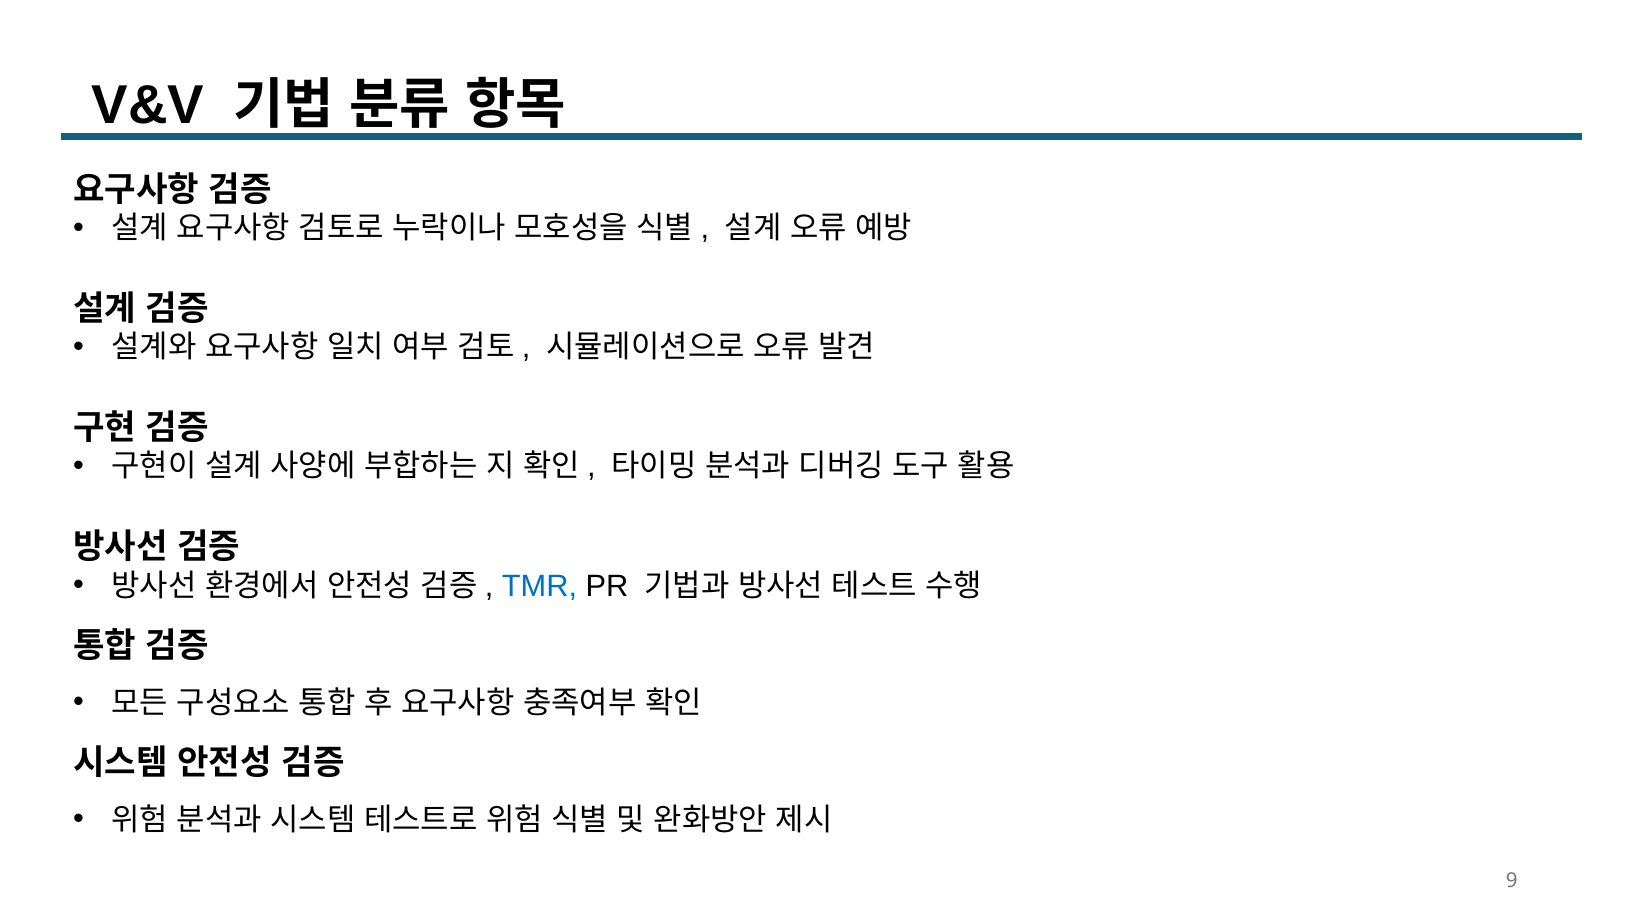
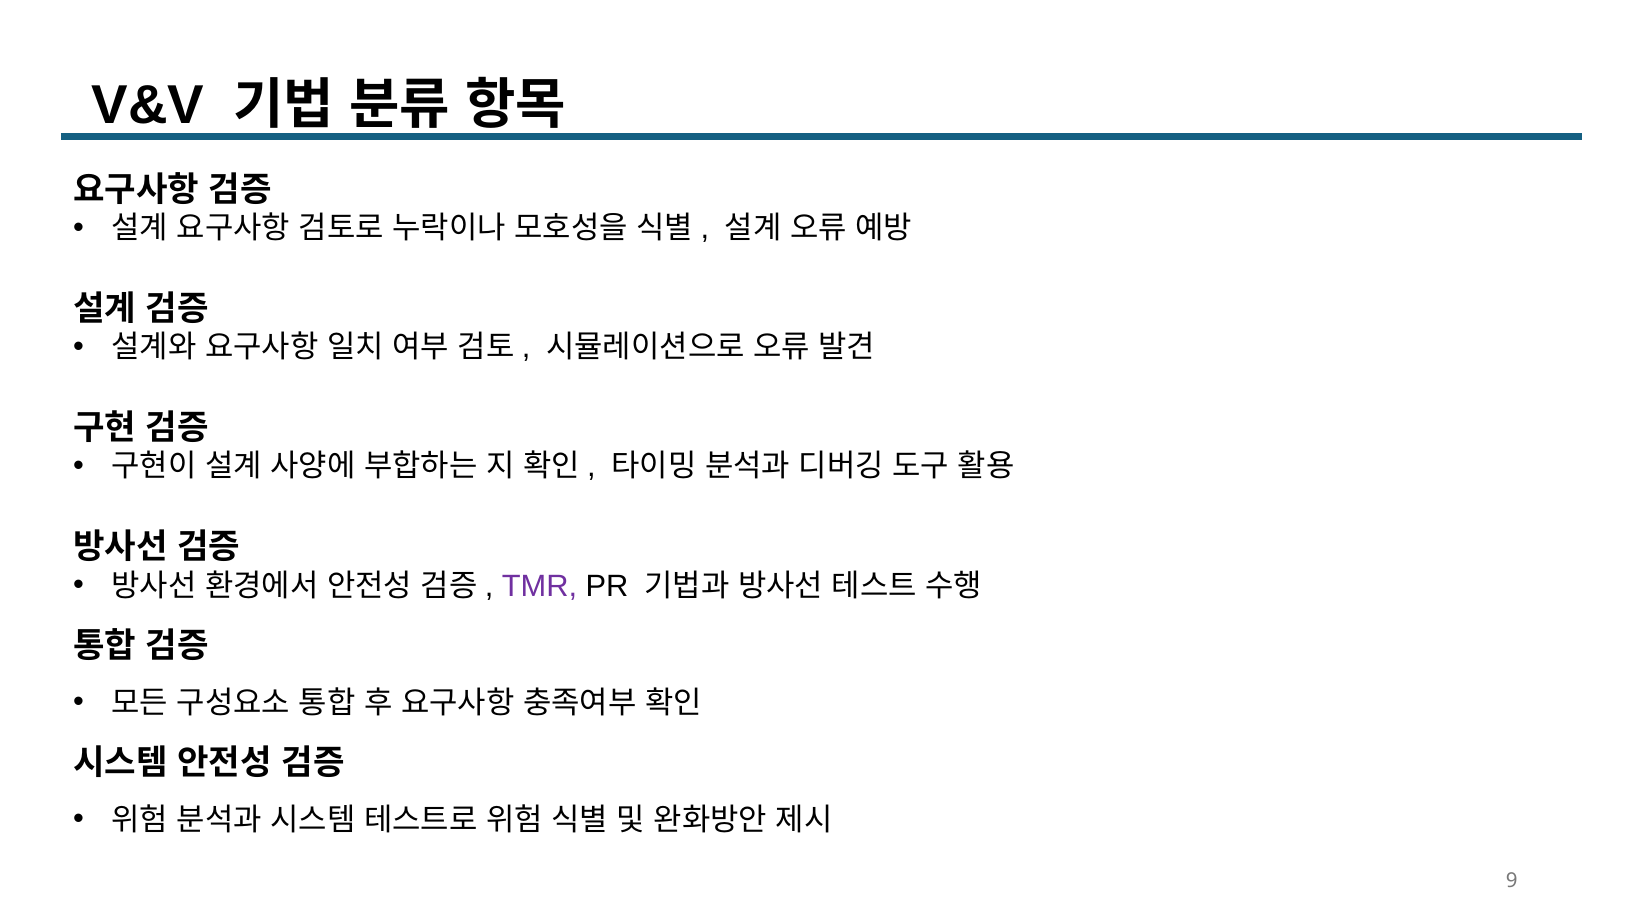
TMR colour: blue -> purple (540, 586)
